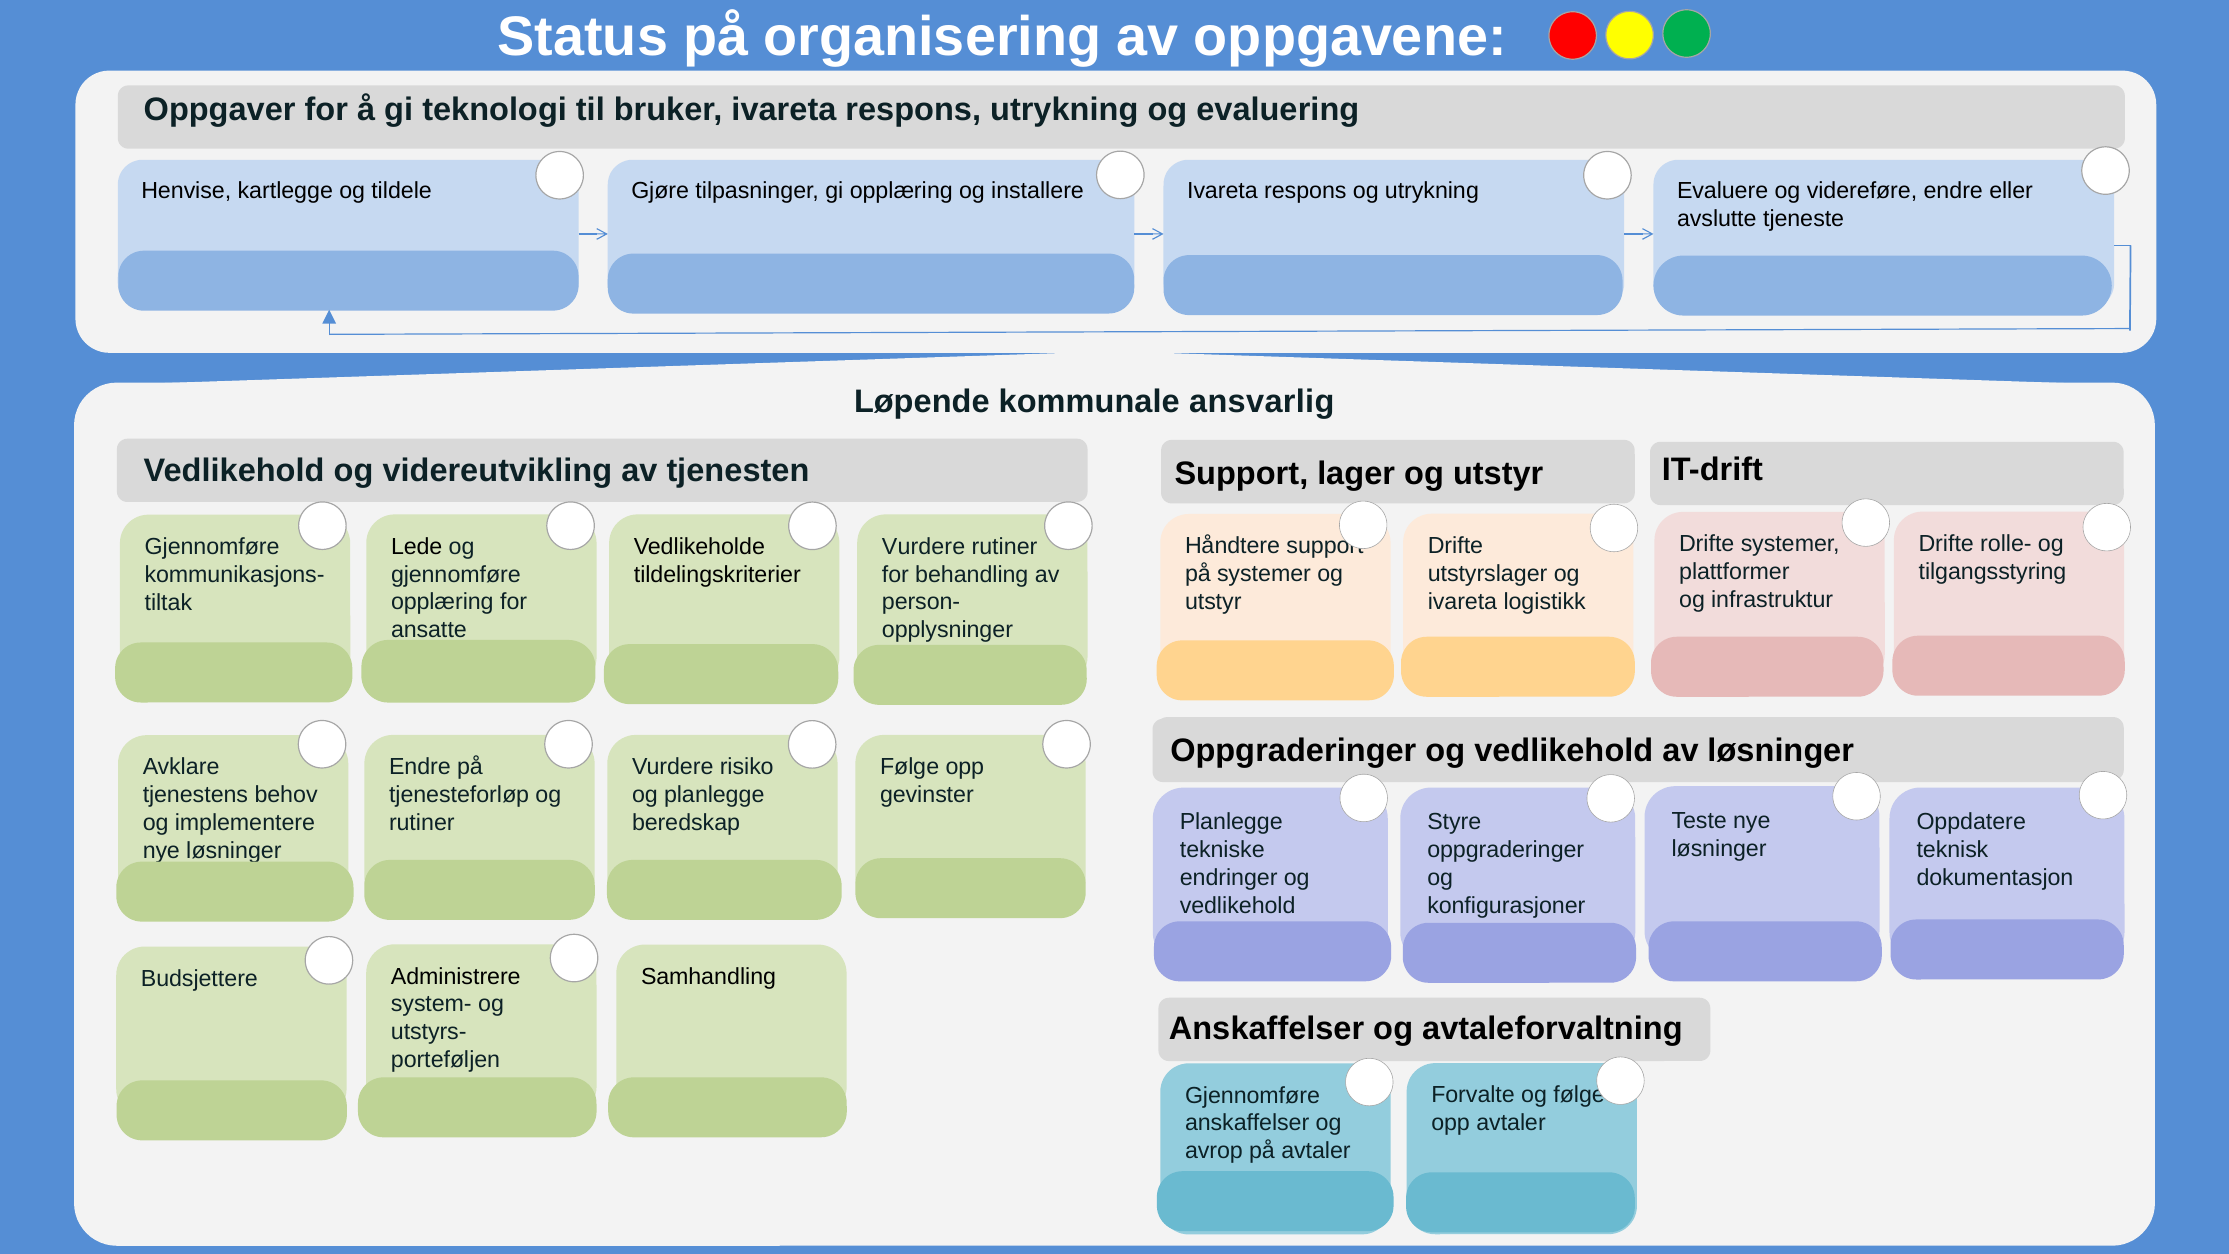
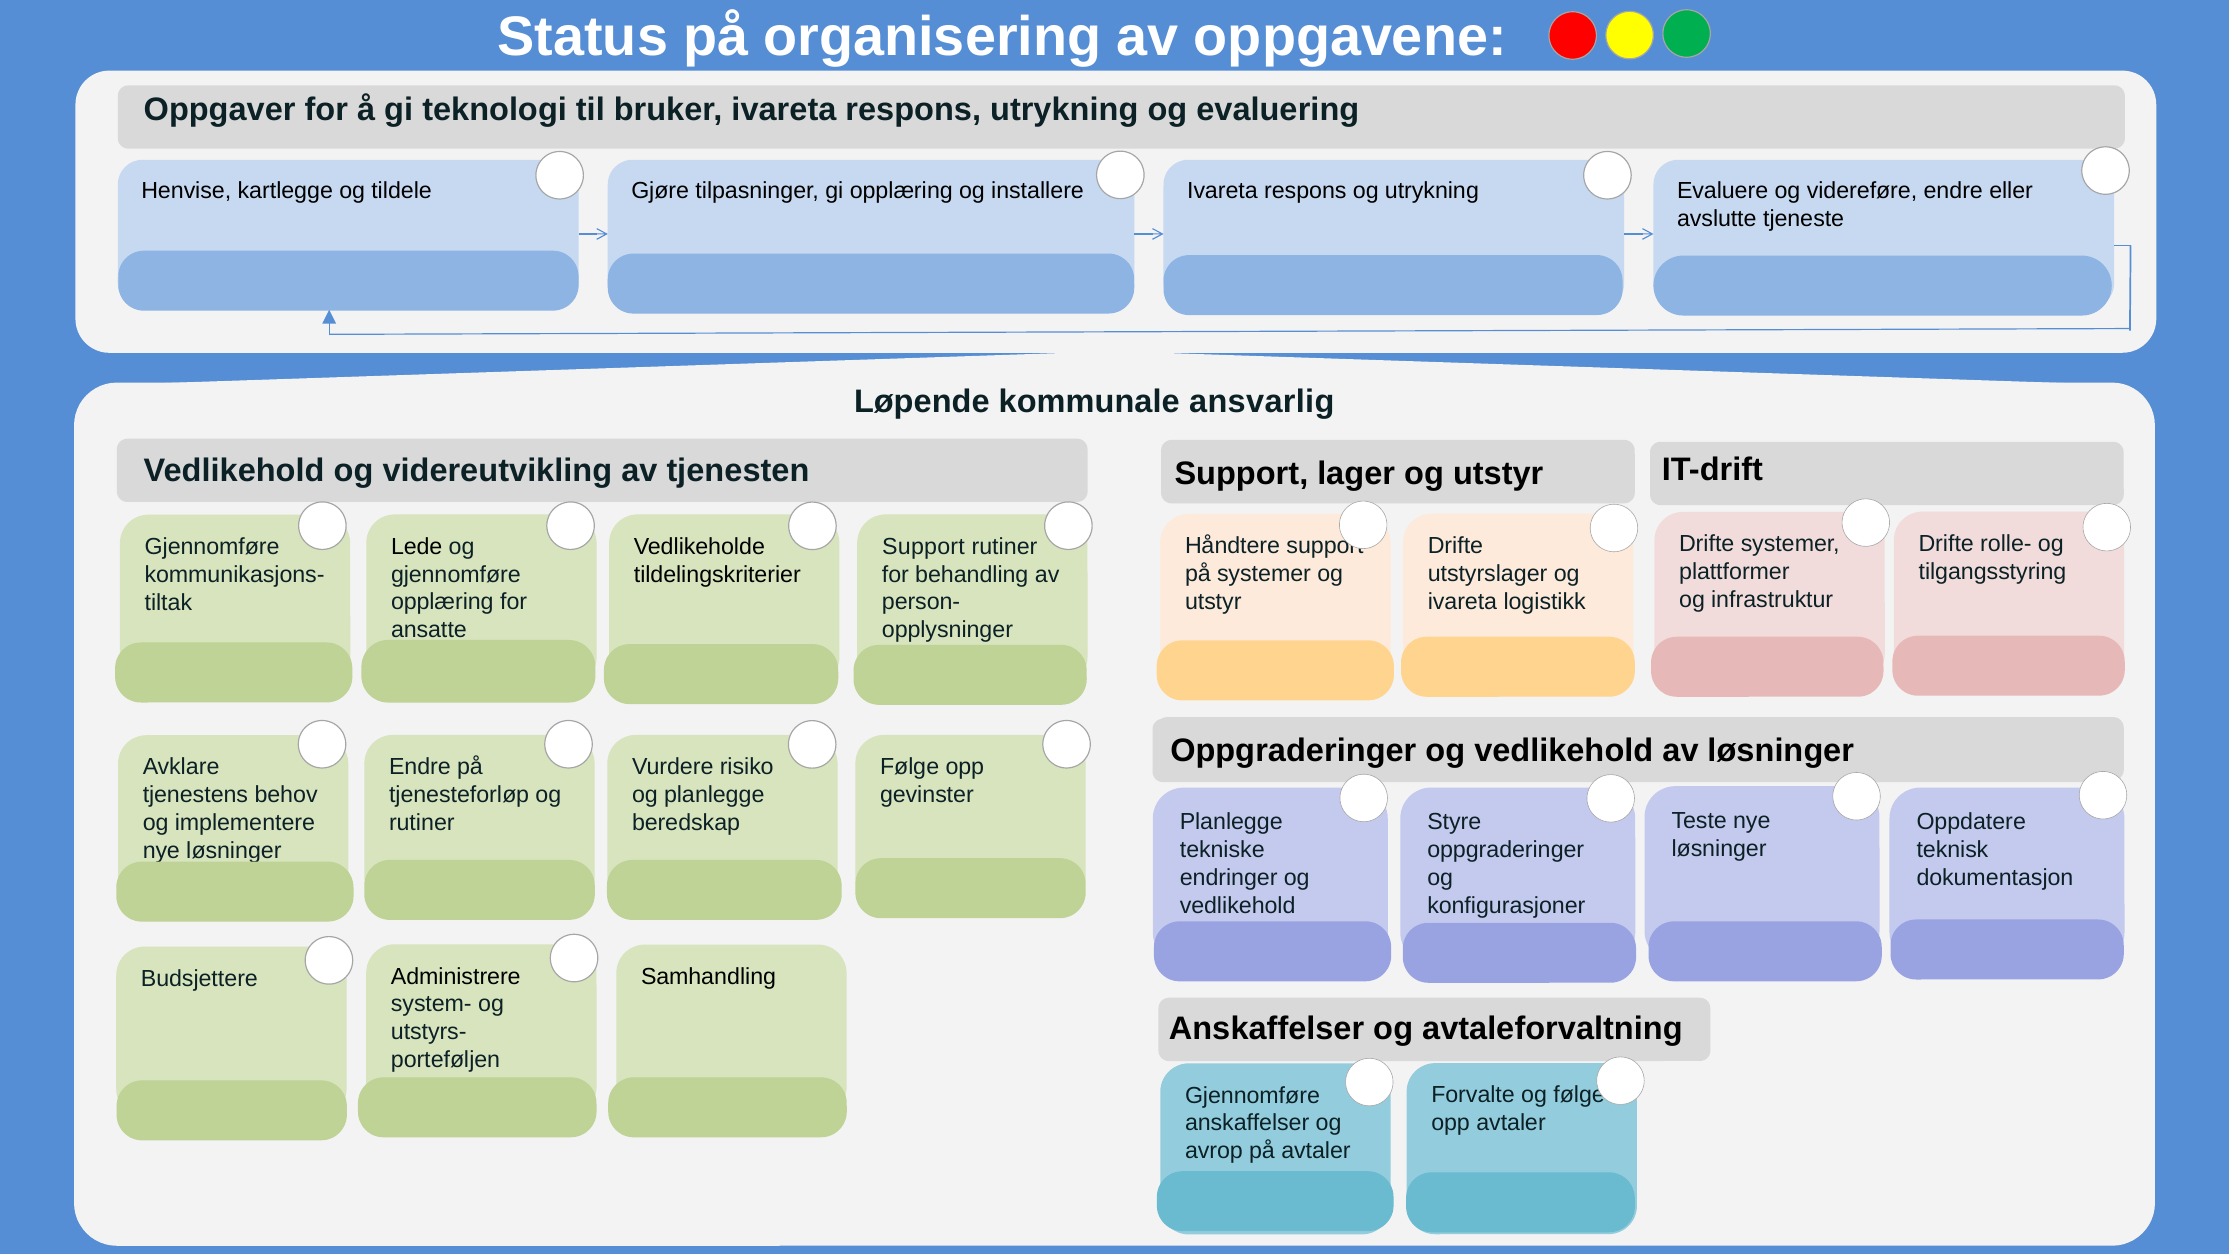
Vurdere: Vurdere -> Support (924, 546)
